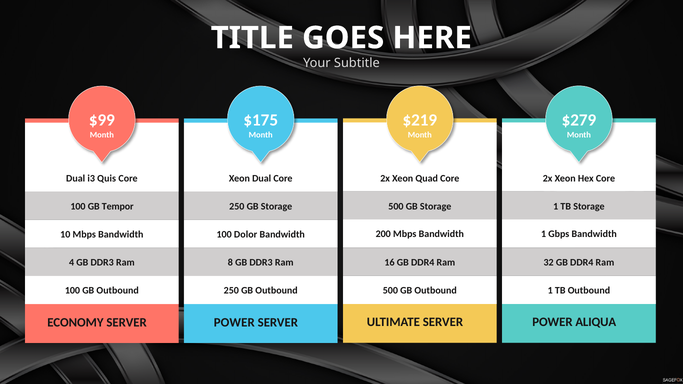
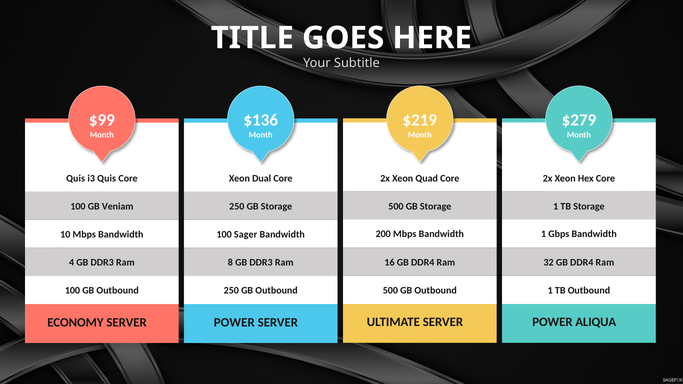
$175: $175 -> $136 (261, 120)
Dual: Dual -> Quis (76, 179)
Tempor: Tempor -> Veniam (118, 207)
Dolor: Dolor -> Sager (246, 234)
